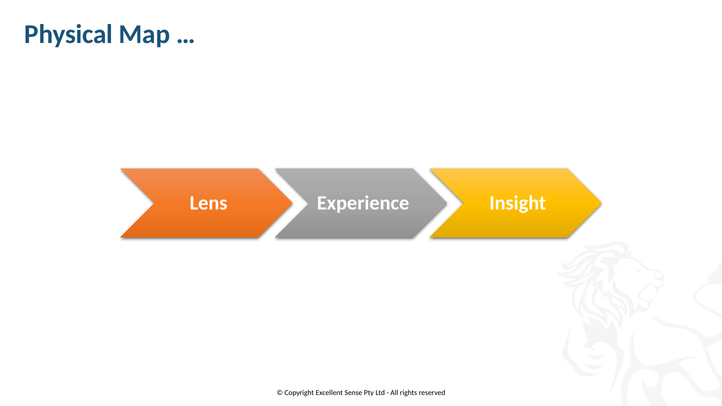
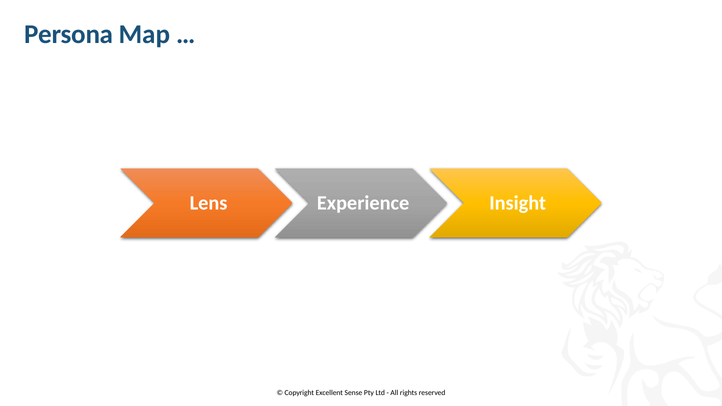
Physical: Physical -> Persona (69, 34)
